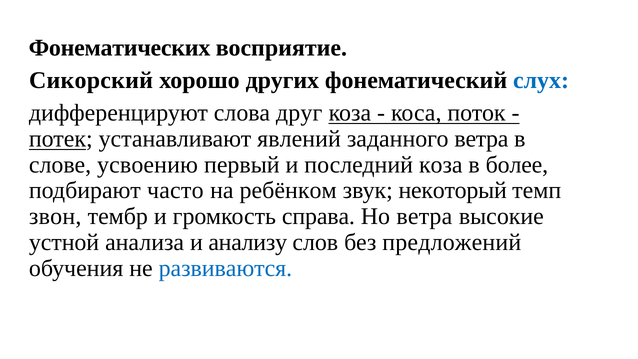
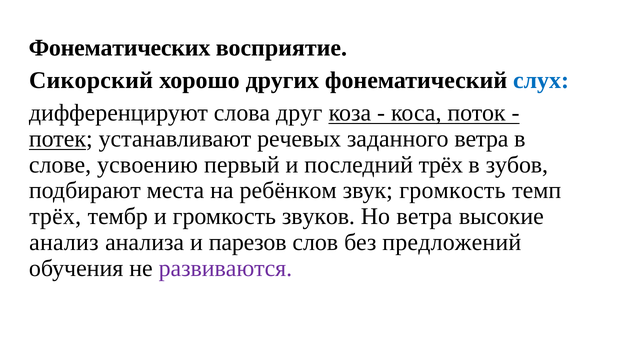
явлений: явлений -> речевых (299, 139)
последний коза: коза -> трёх (441, 165)
более: более -> зубов (517, 165)
часто: часто -> места (175, 191)
звук некоторый: некоторый -> громкость (452, 191)
звон: звон -> трёх (55, 216)
справа: справа -> звуков (318, 216)
устной: устной -> анализ (64, 242)
анализу: анализу -> парезов (248, 242)
развиваются colour: blue -> purple (225, 268)
